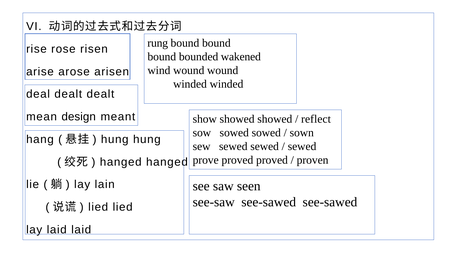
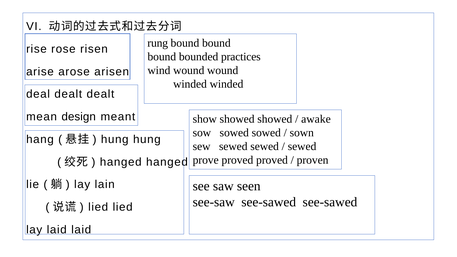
wakened: wakened -> practices (241, 57)
reflect: reflect -> awake (316, 119)
